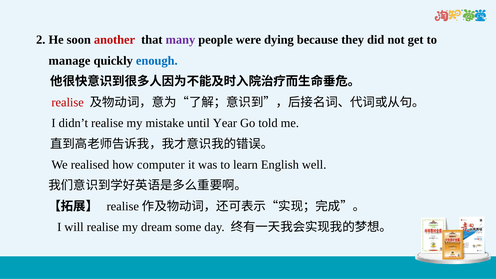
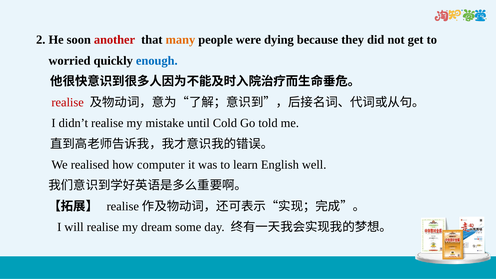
many colour: purple -> orange (180, 40)
manage: manage -> worried (69, 61)
Year: Year -> Cold (225, 123)
